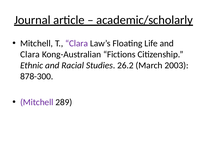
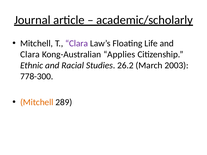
Fictions: Fictions -> Applies (119, 54)
878-300: 878-300 -> 778-300 (37, 77)
Mitchell colour: purple -> orange (37, 102)
